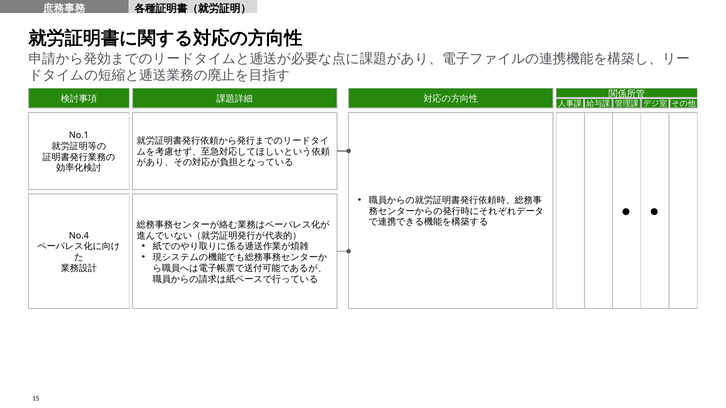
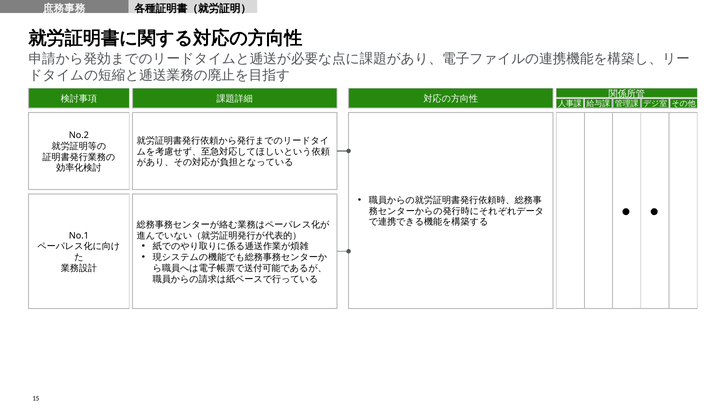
No.1: No.1 -> No.2 (79, 135)
No.4: No.4 -> No.1 (79, 236)
